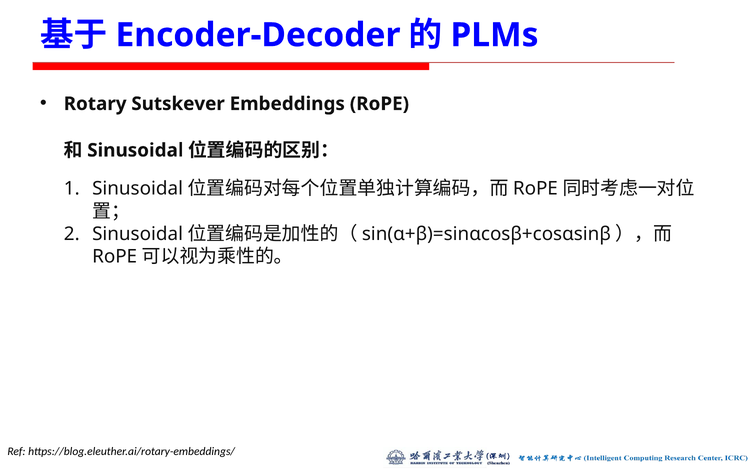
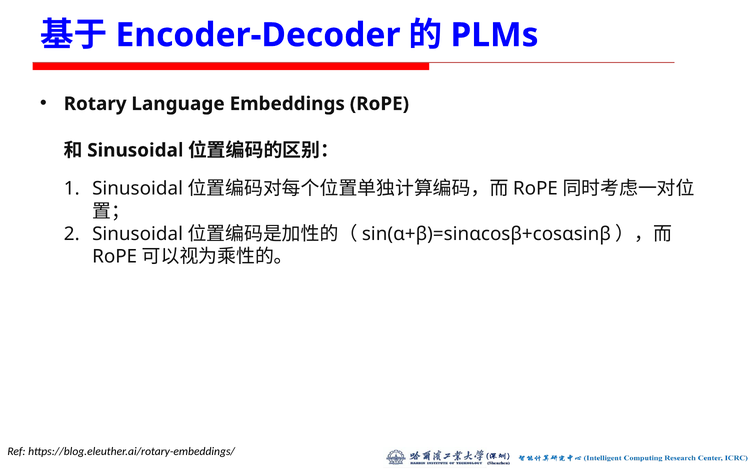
Sutskever: Sutskever -> Language (178, 104)
